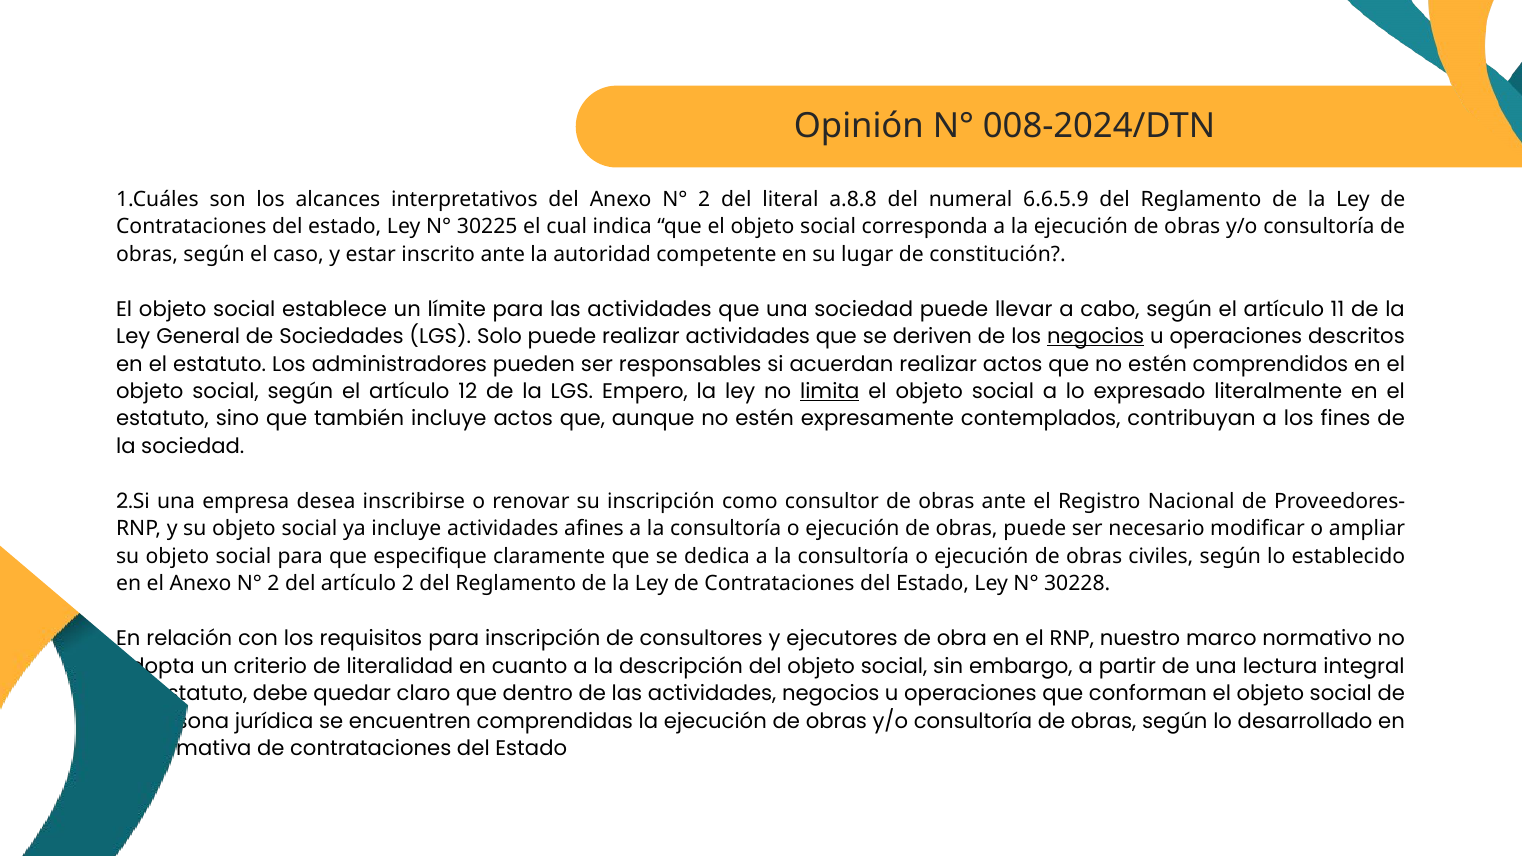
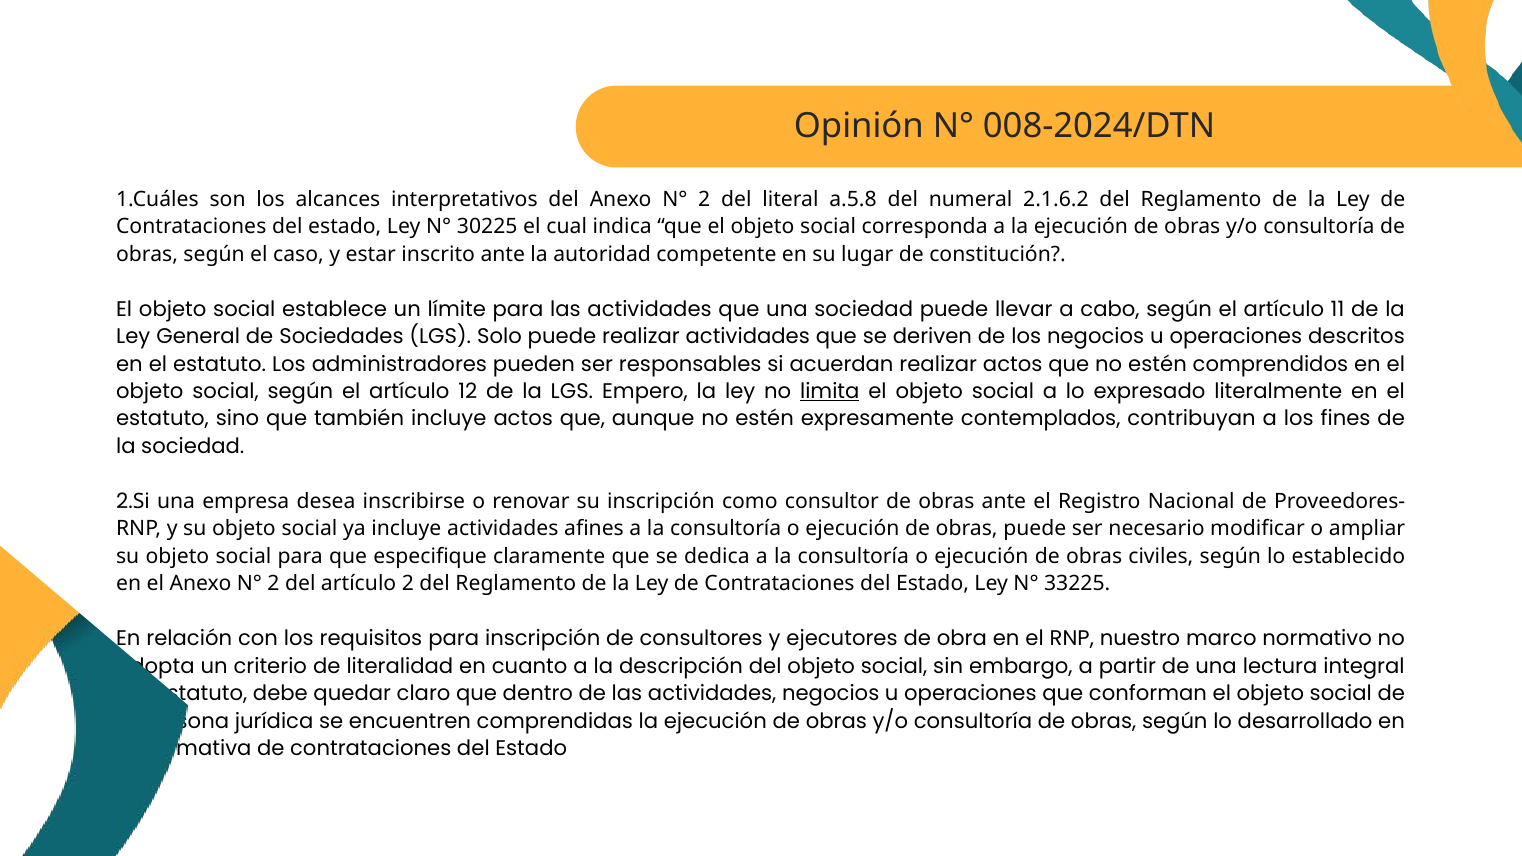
a.8.8: a.8.8 -> a.5.8 (853, 199)
6.6.5.9: 6.6.5.9 -> 2.1.6.2 (1056, 199)
negocios underline: present -> none (1096, 337)
30228: 30228 -> 33225 (1077, 584)
